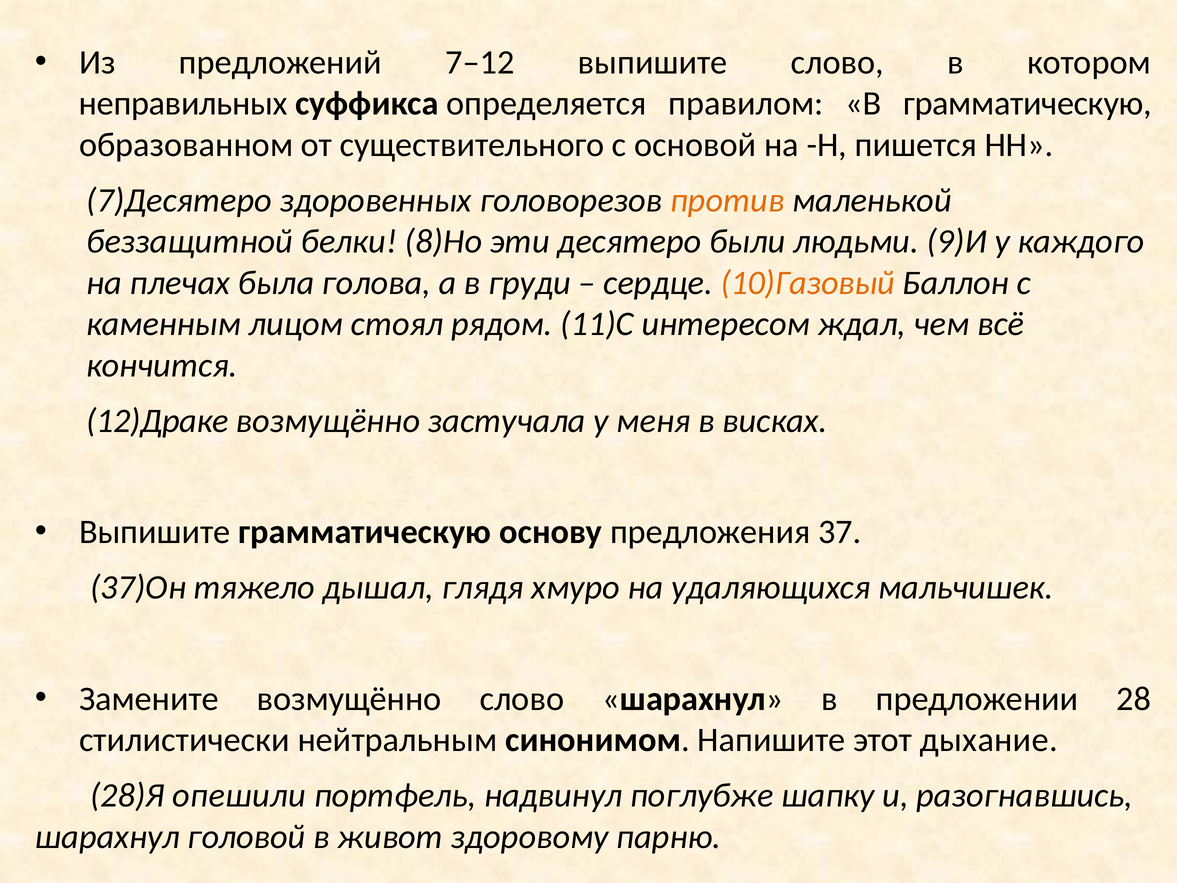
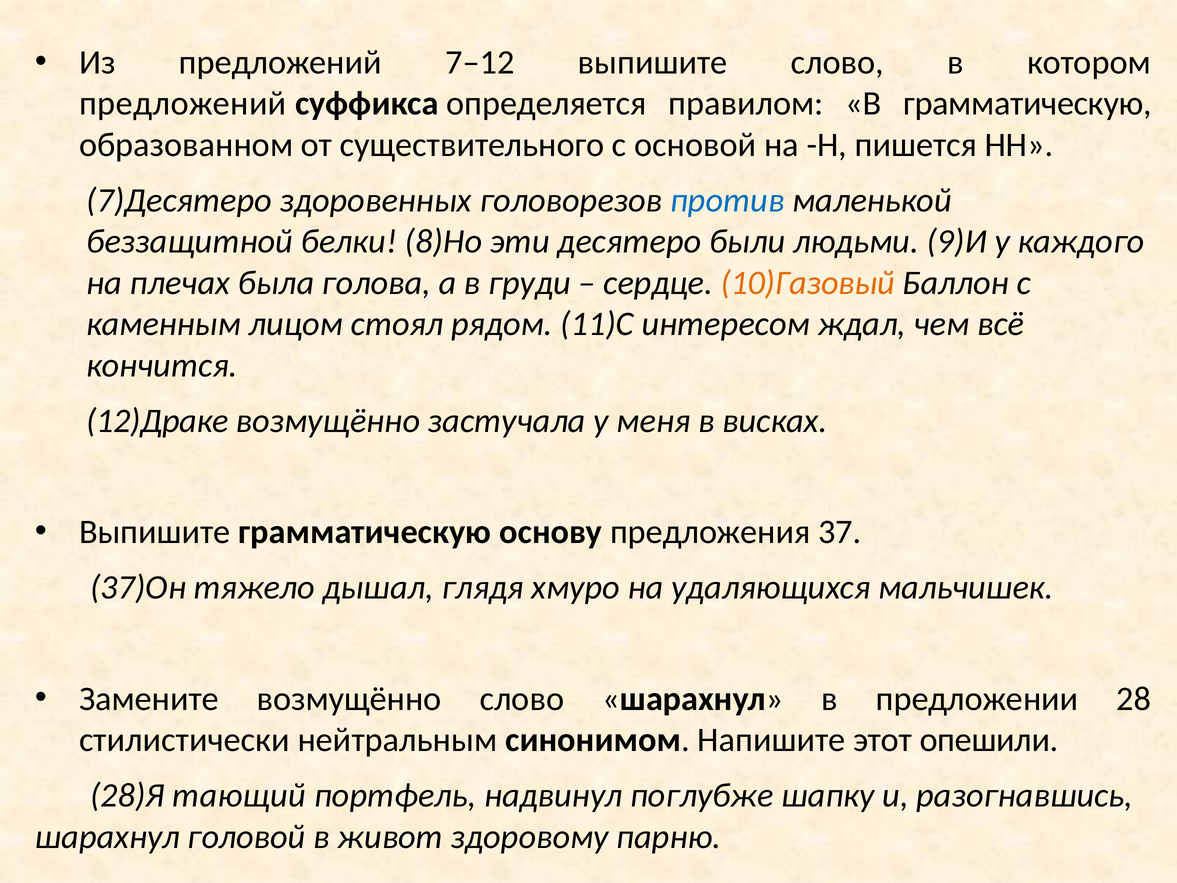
неправильных: неправильных -> предложений (183, 104)
против colour: orange -> blue (727, 200)
дыхание: дыхание -> опешили (989, 740)
опешили: опешили -> тающий (239, 795)
